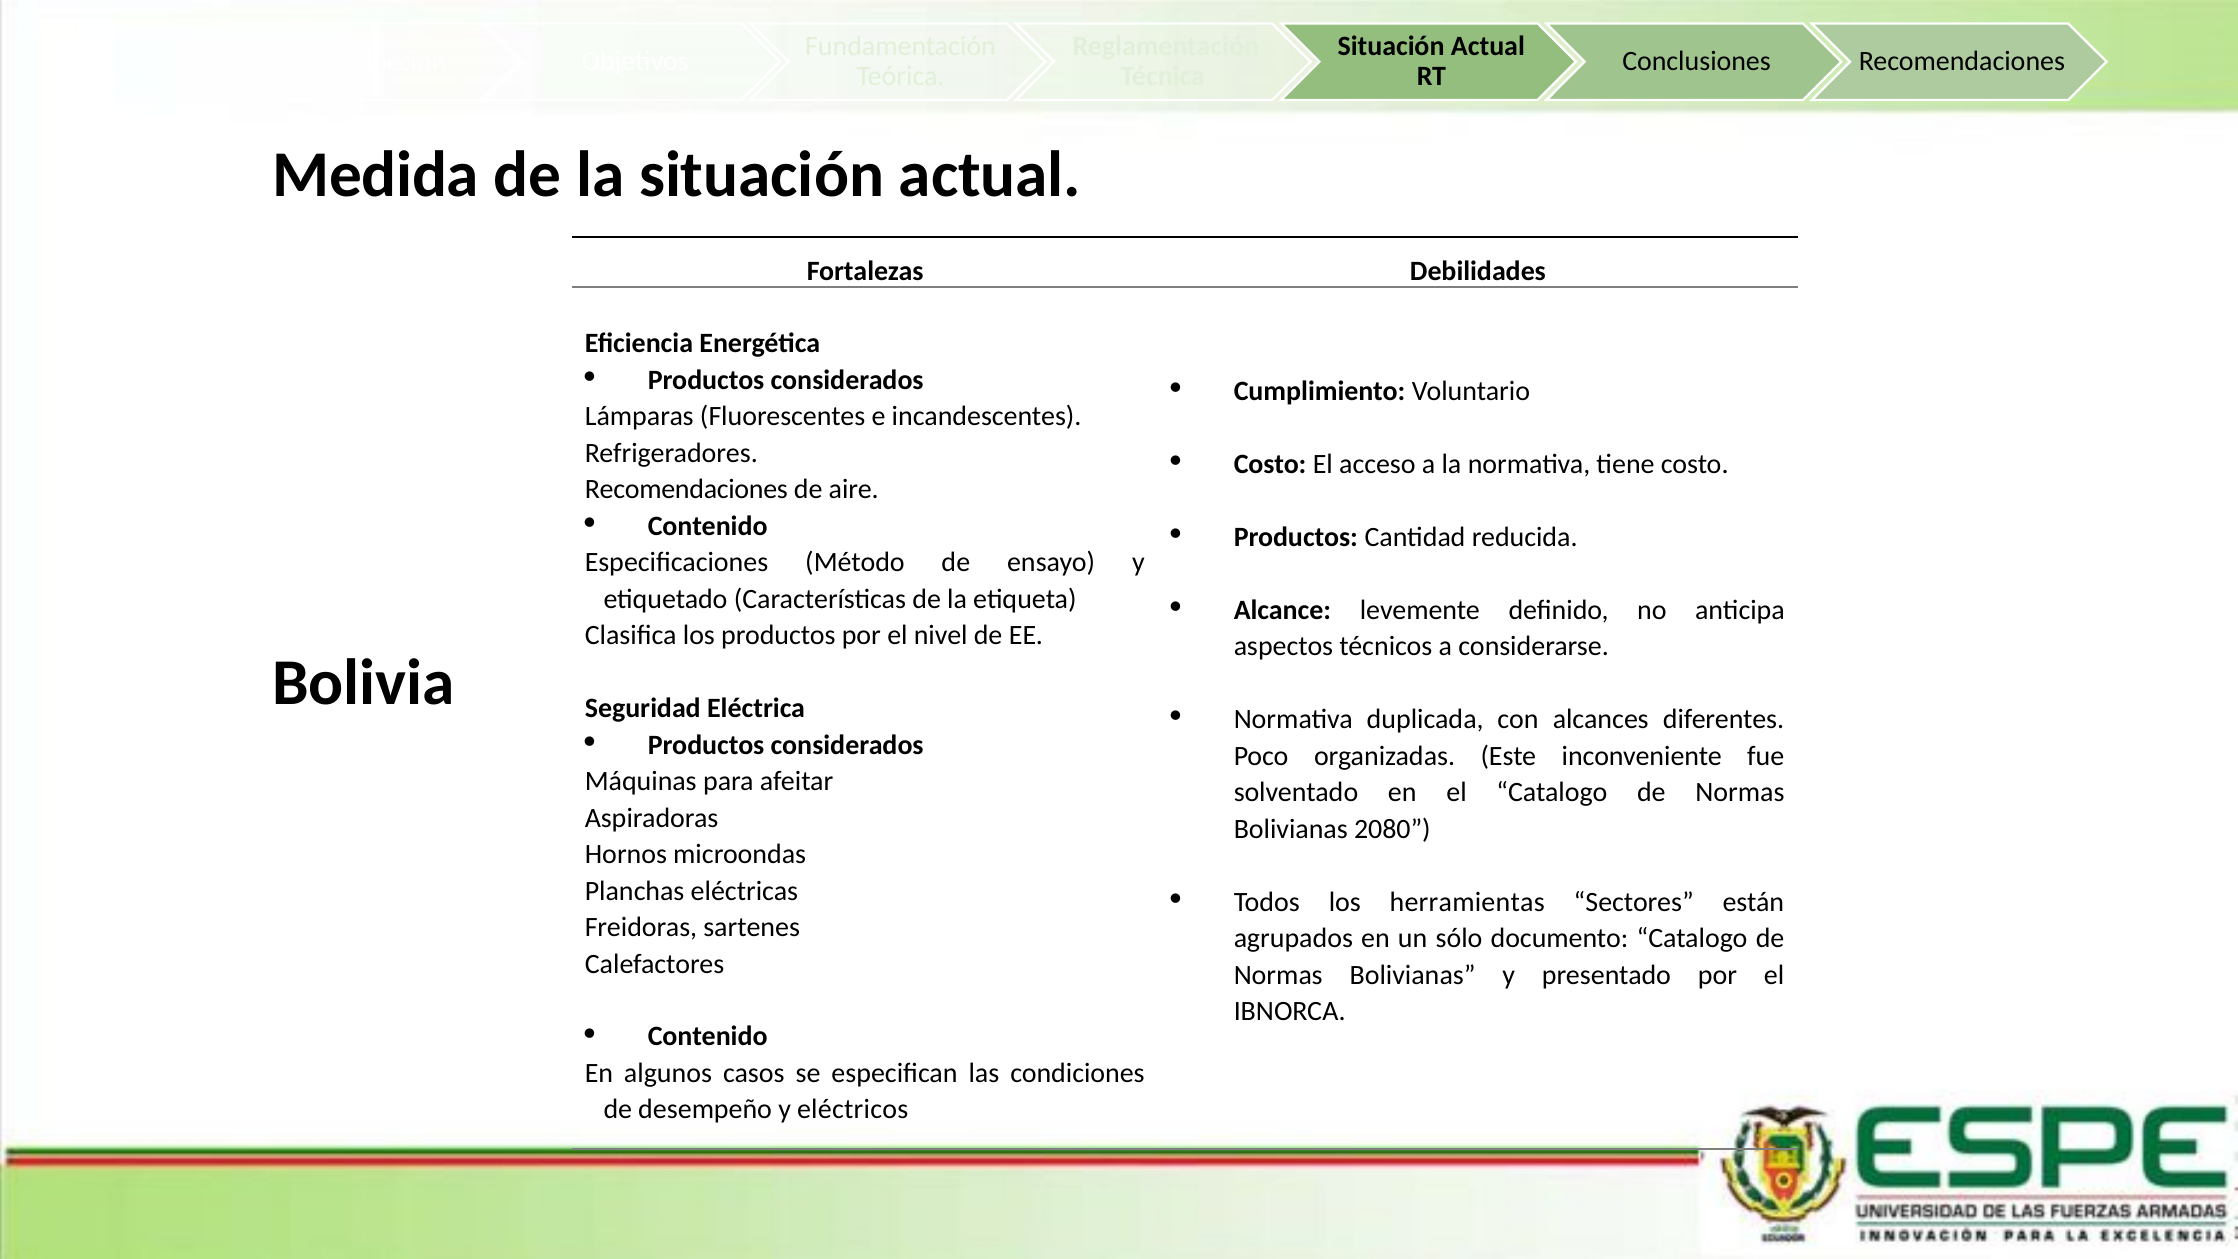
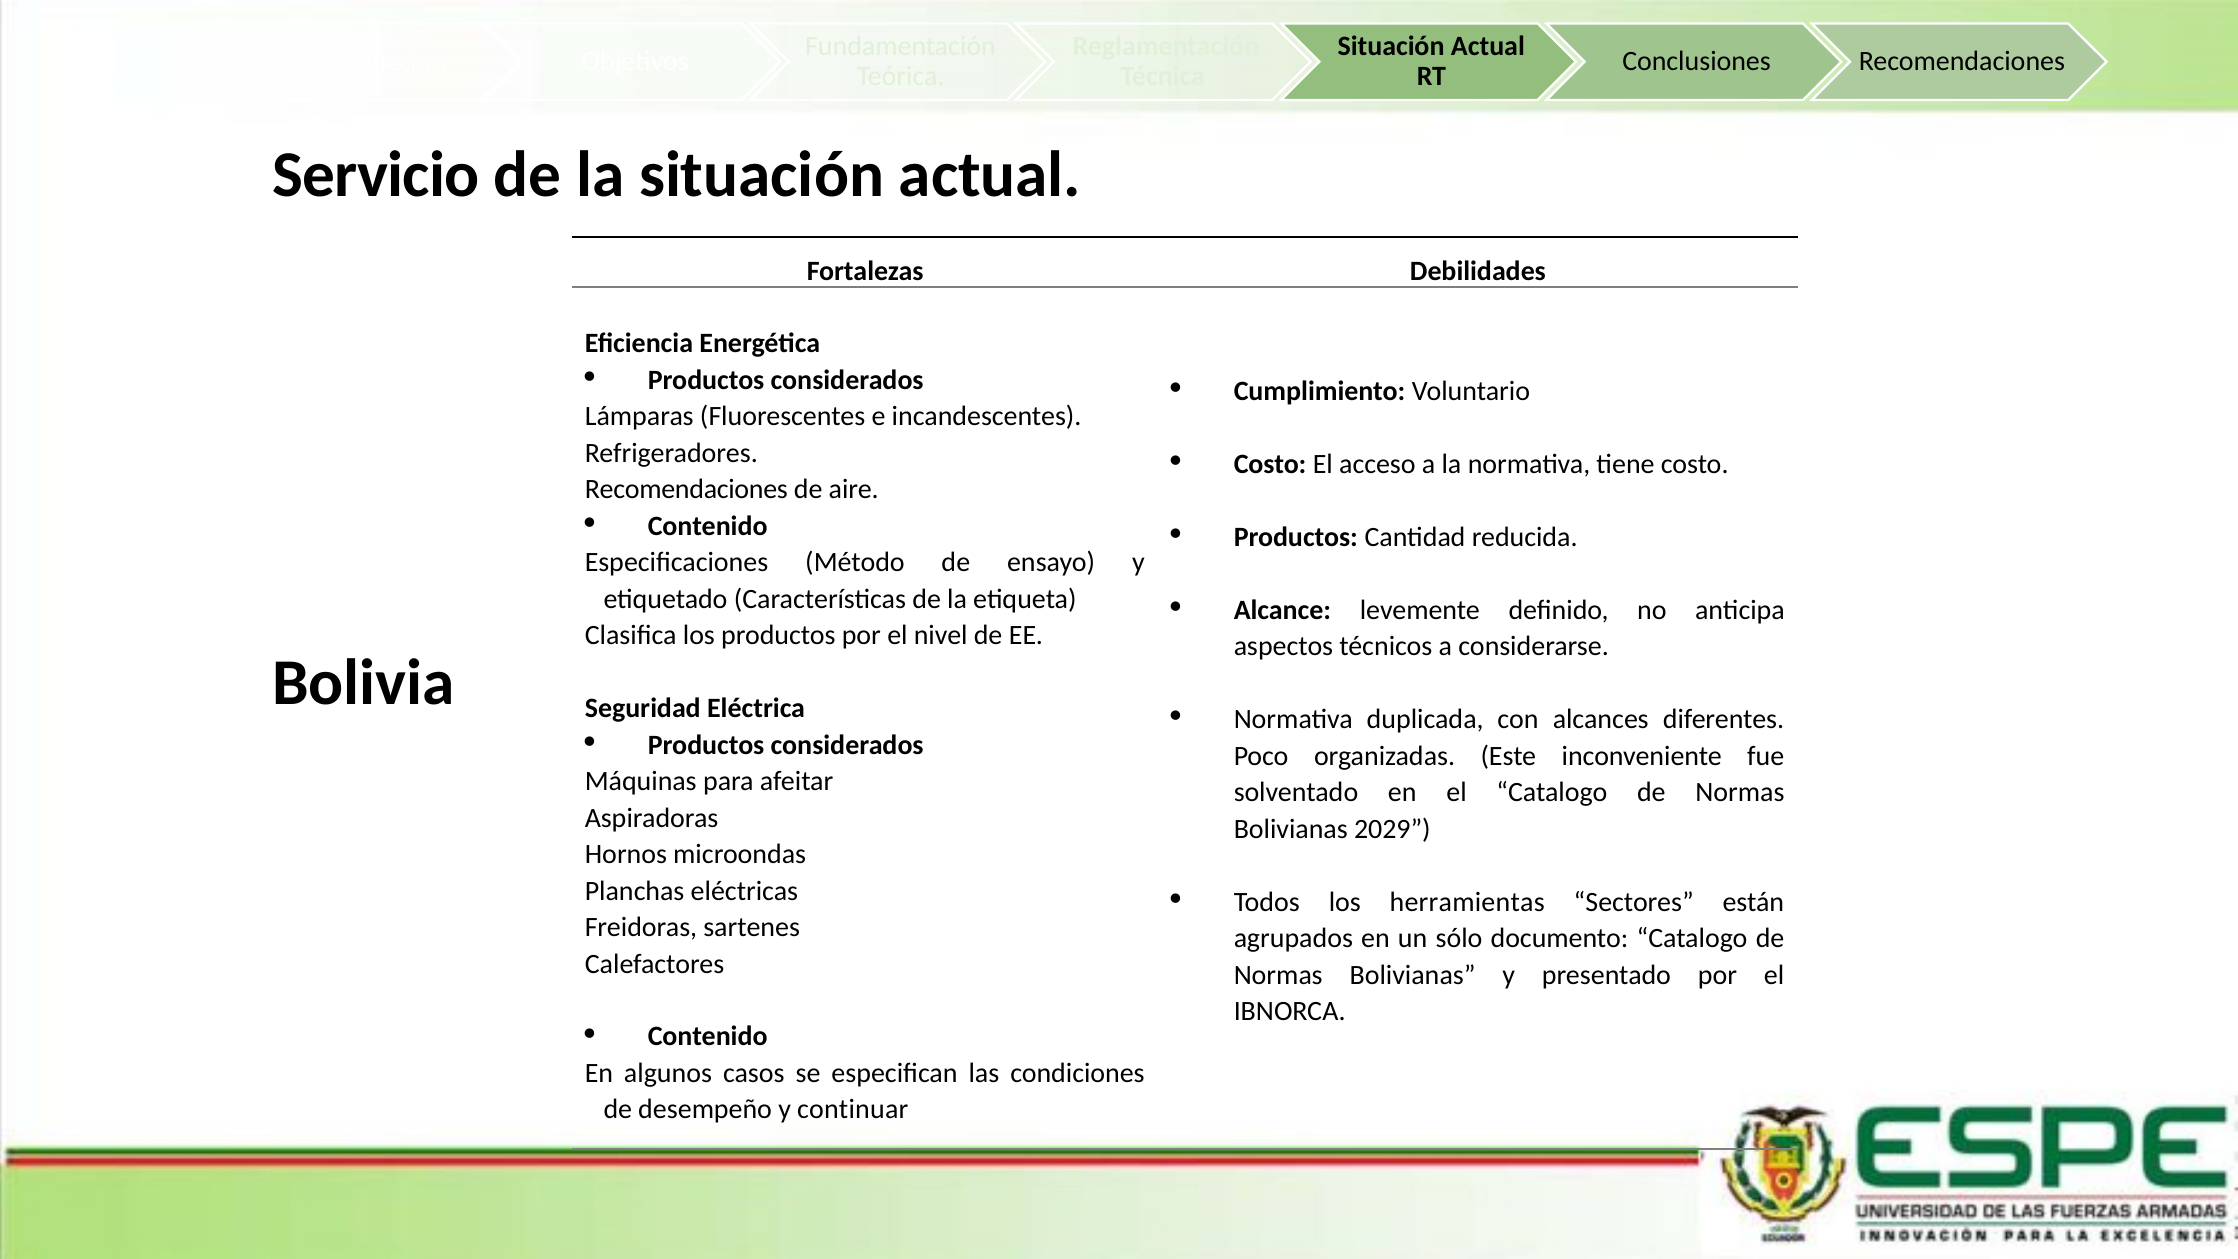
Medida: Medida -> Servicio (376, 175)
2080: 2080 -> 2029 (1392, 829)
eléctricos: eléctricos -> continuar (853, 1110)
